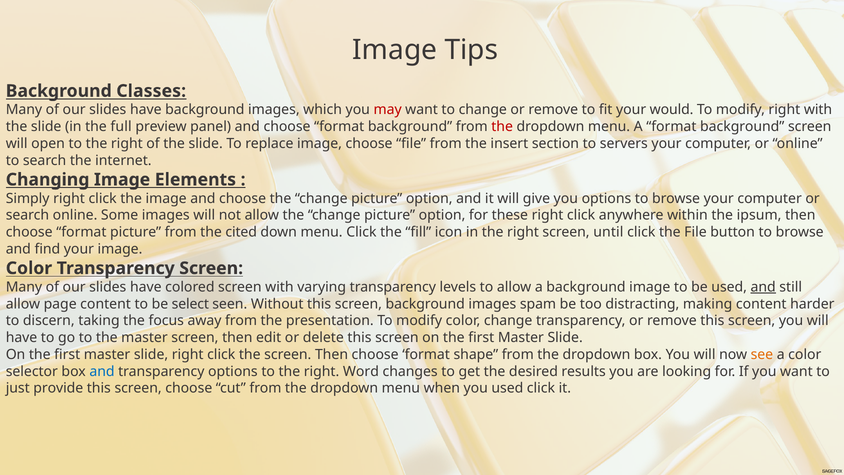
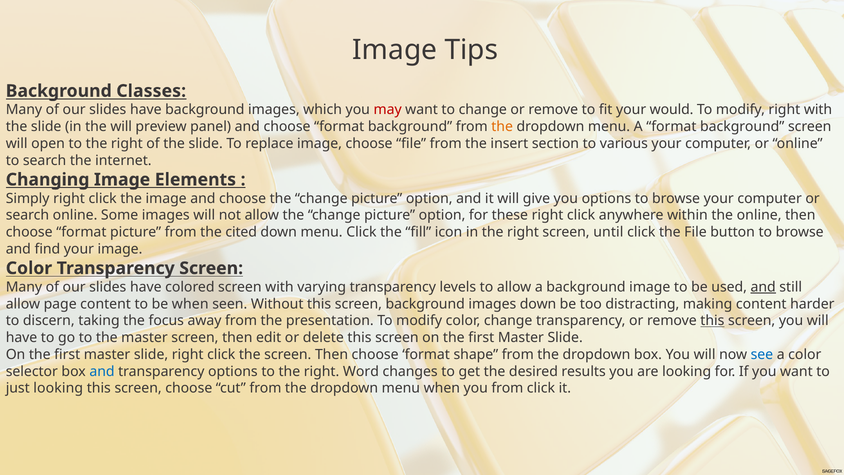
the full: full -> will (121, 127)
the colour: red -> orange (502, 127)
servers: servers -> various (624, 143)
the ipsum: ipsum -> online (759, 215)
be select: select -> when (190, 304)
images spam: spam -> down (538, 304)
this underline: none -> present (712, 321)
see colour: orange -> blue (762, 354)
just provide: provide -> looking (58, 388)
you used: used -> from (507, 388)
